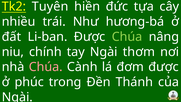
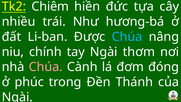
Tuyên: Tuyên -> Chiêm (50, 7)
Chúa colour: light green -> light blue (127, 37)
đơm được: được -> đóng (164, 67)
